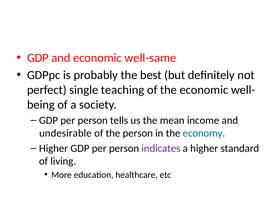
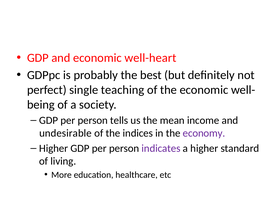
well-same: well-same -> well-heart (150, 58)
the person: person -> indices (138, 134)
economy colour: blue -> purple (204, 134)
